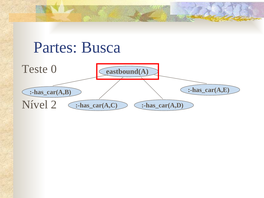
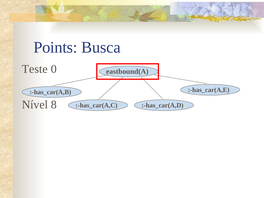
Partes: Partes -> Points (55, 47)
2: 2 -> 8 (54, 105)
